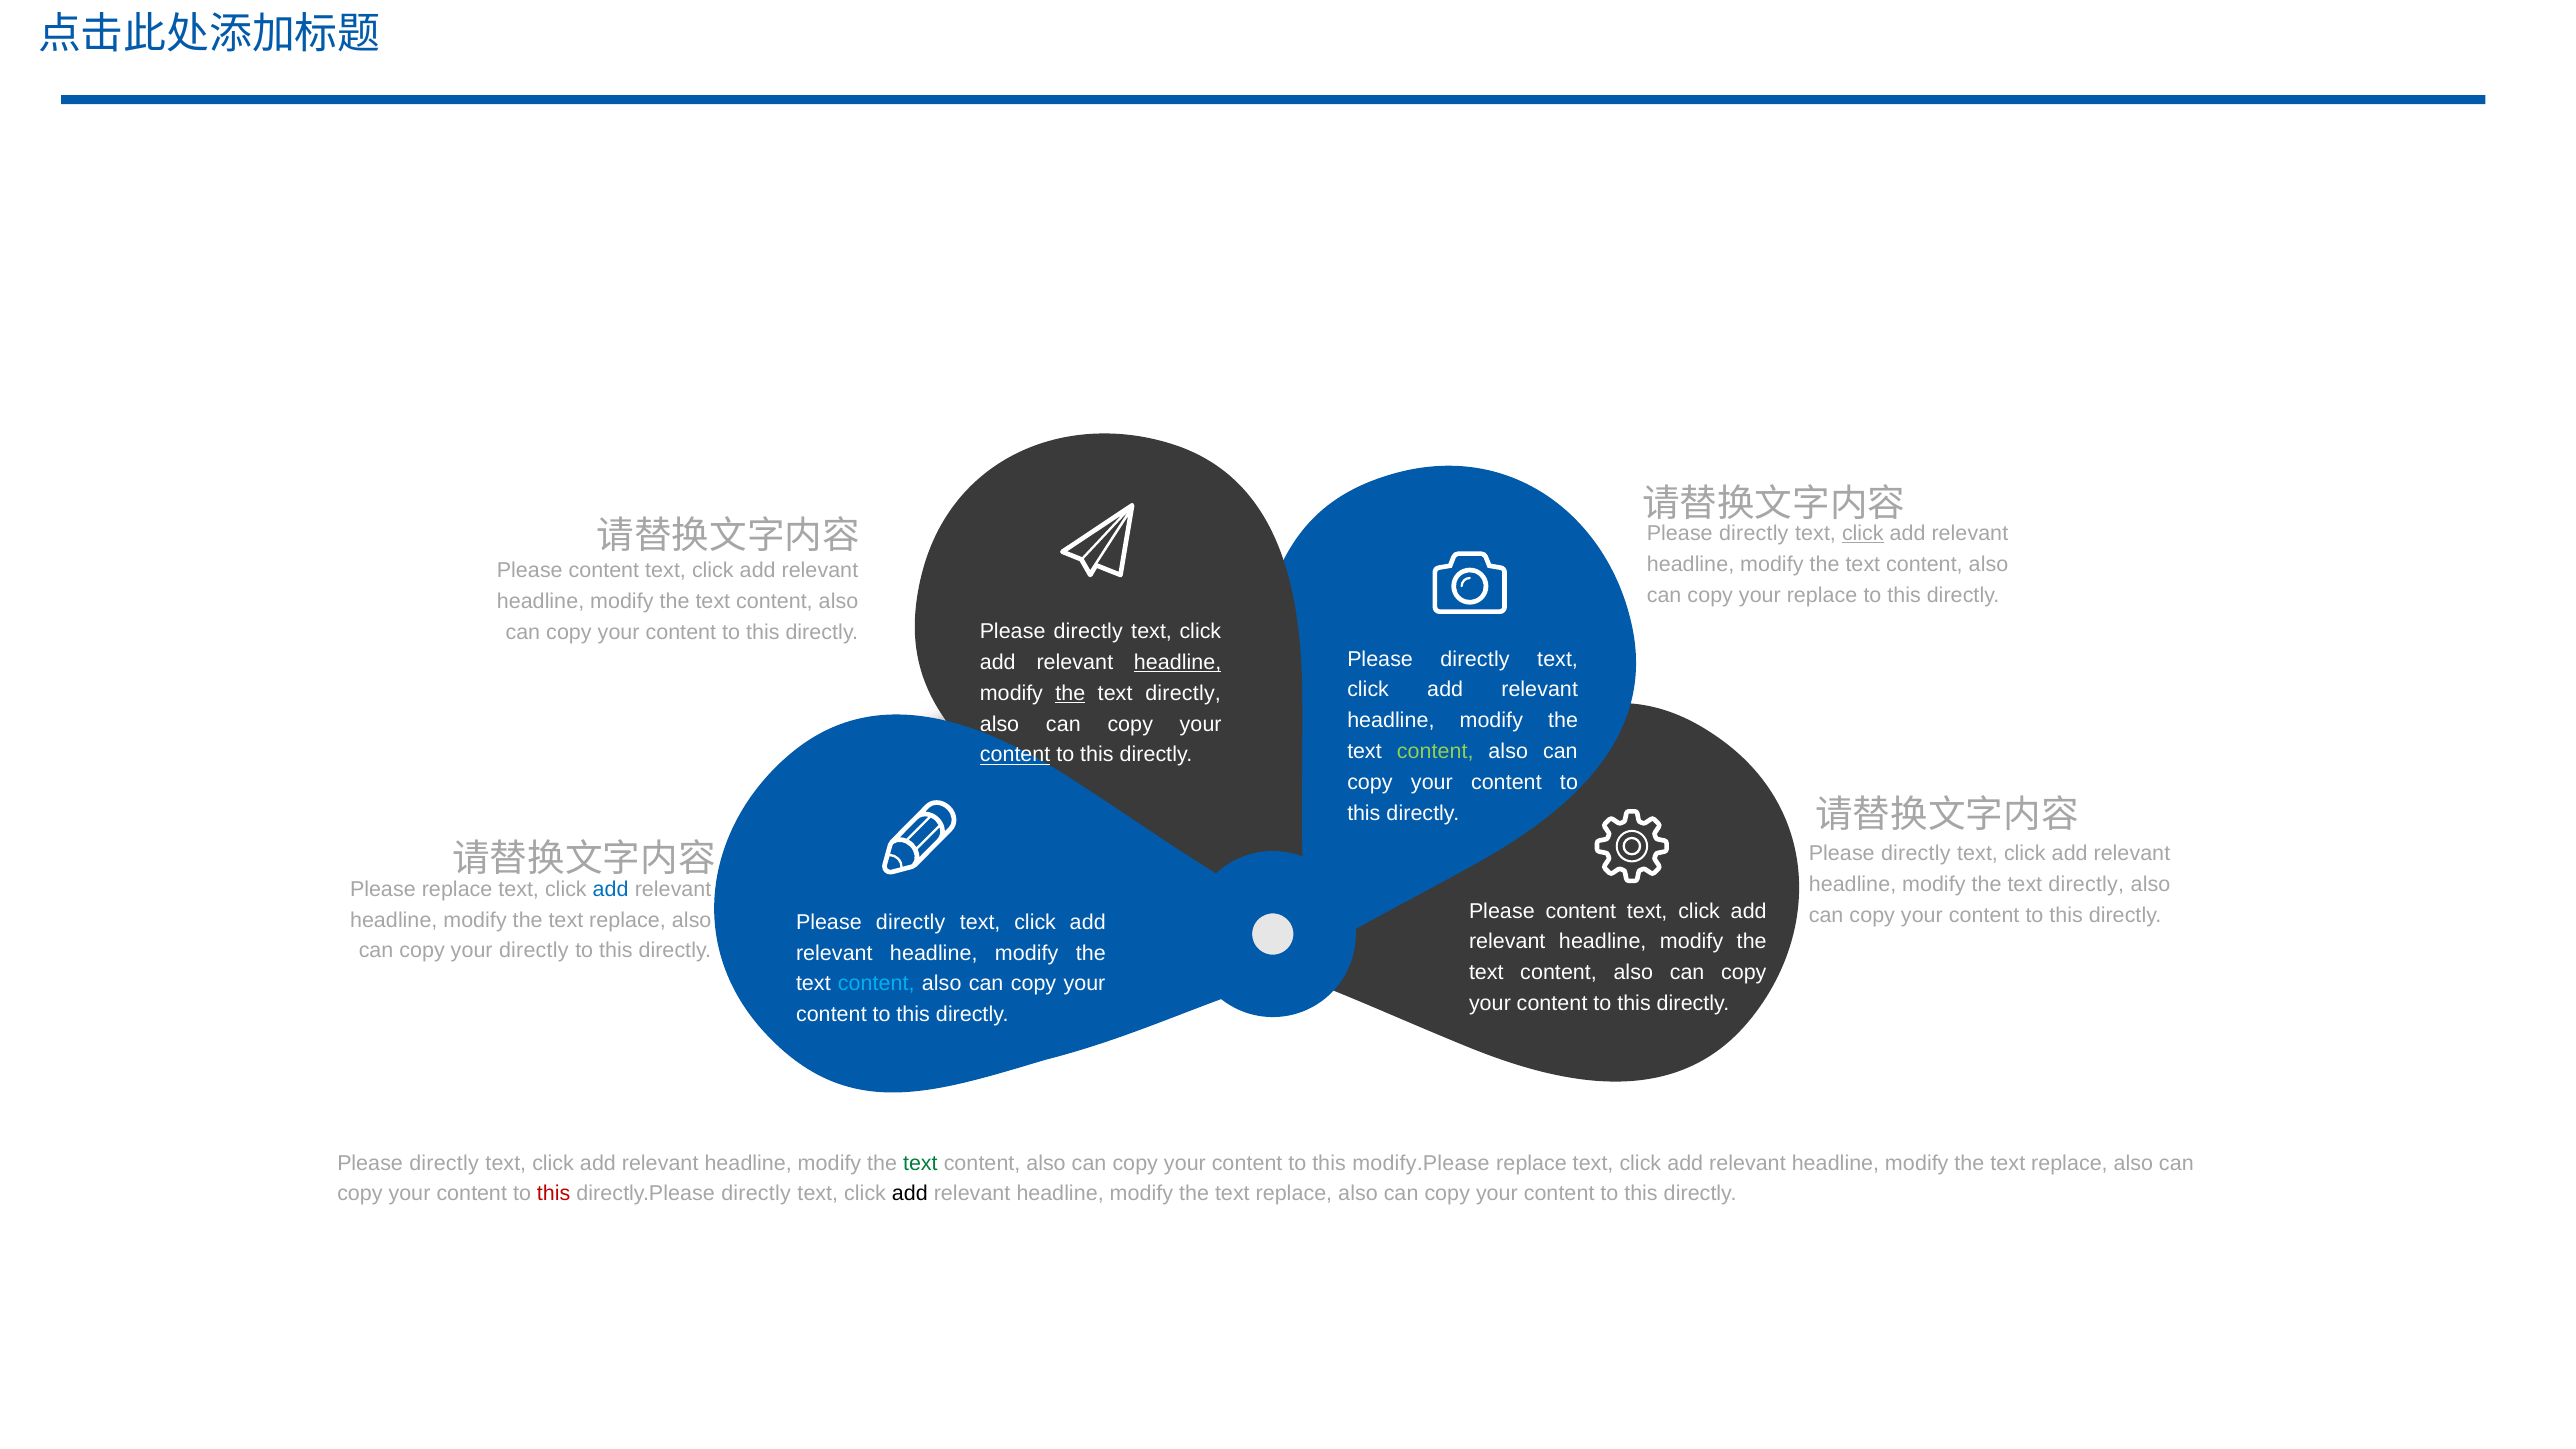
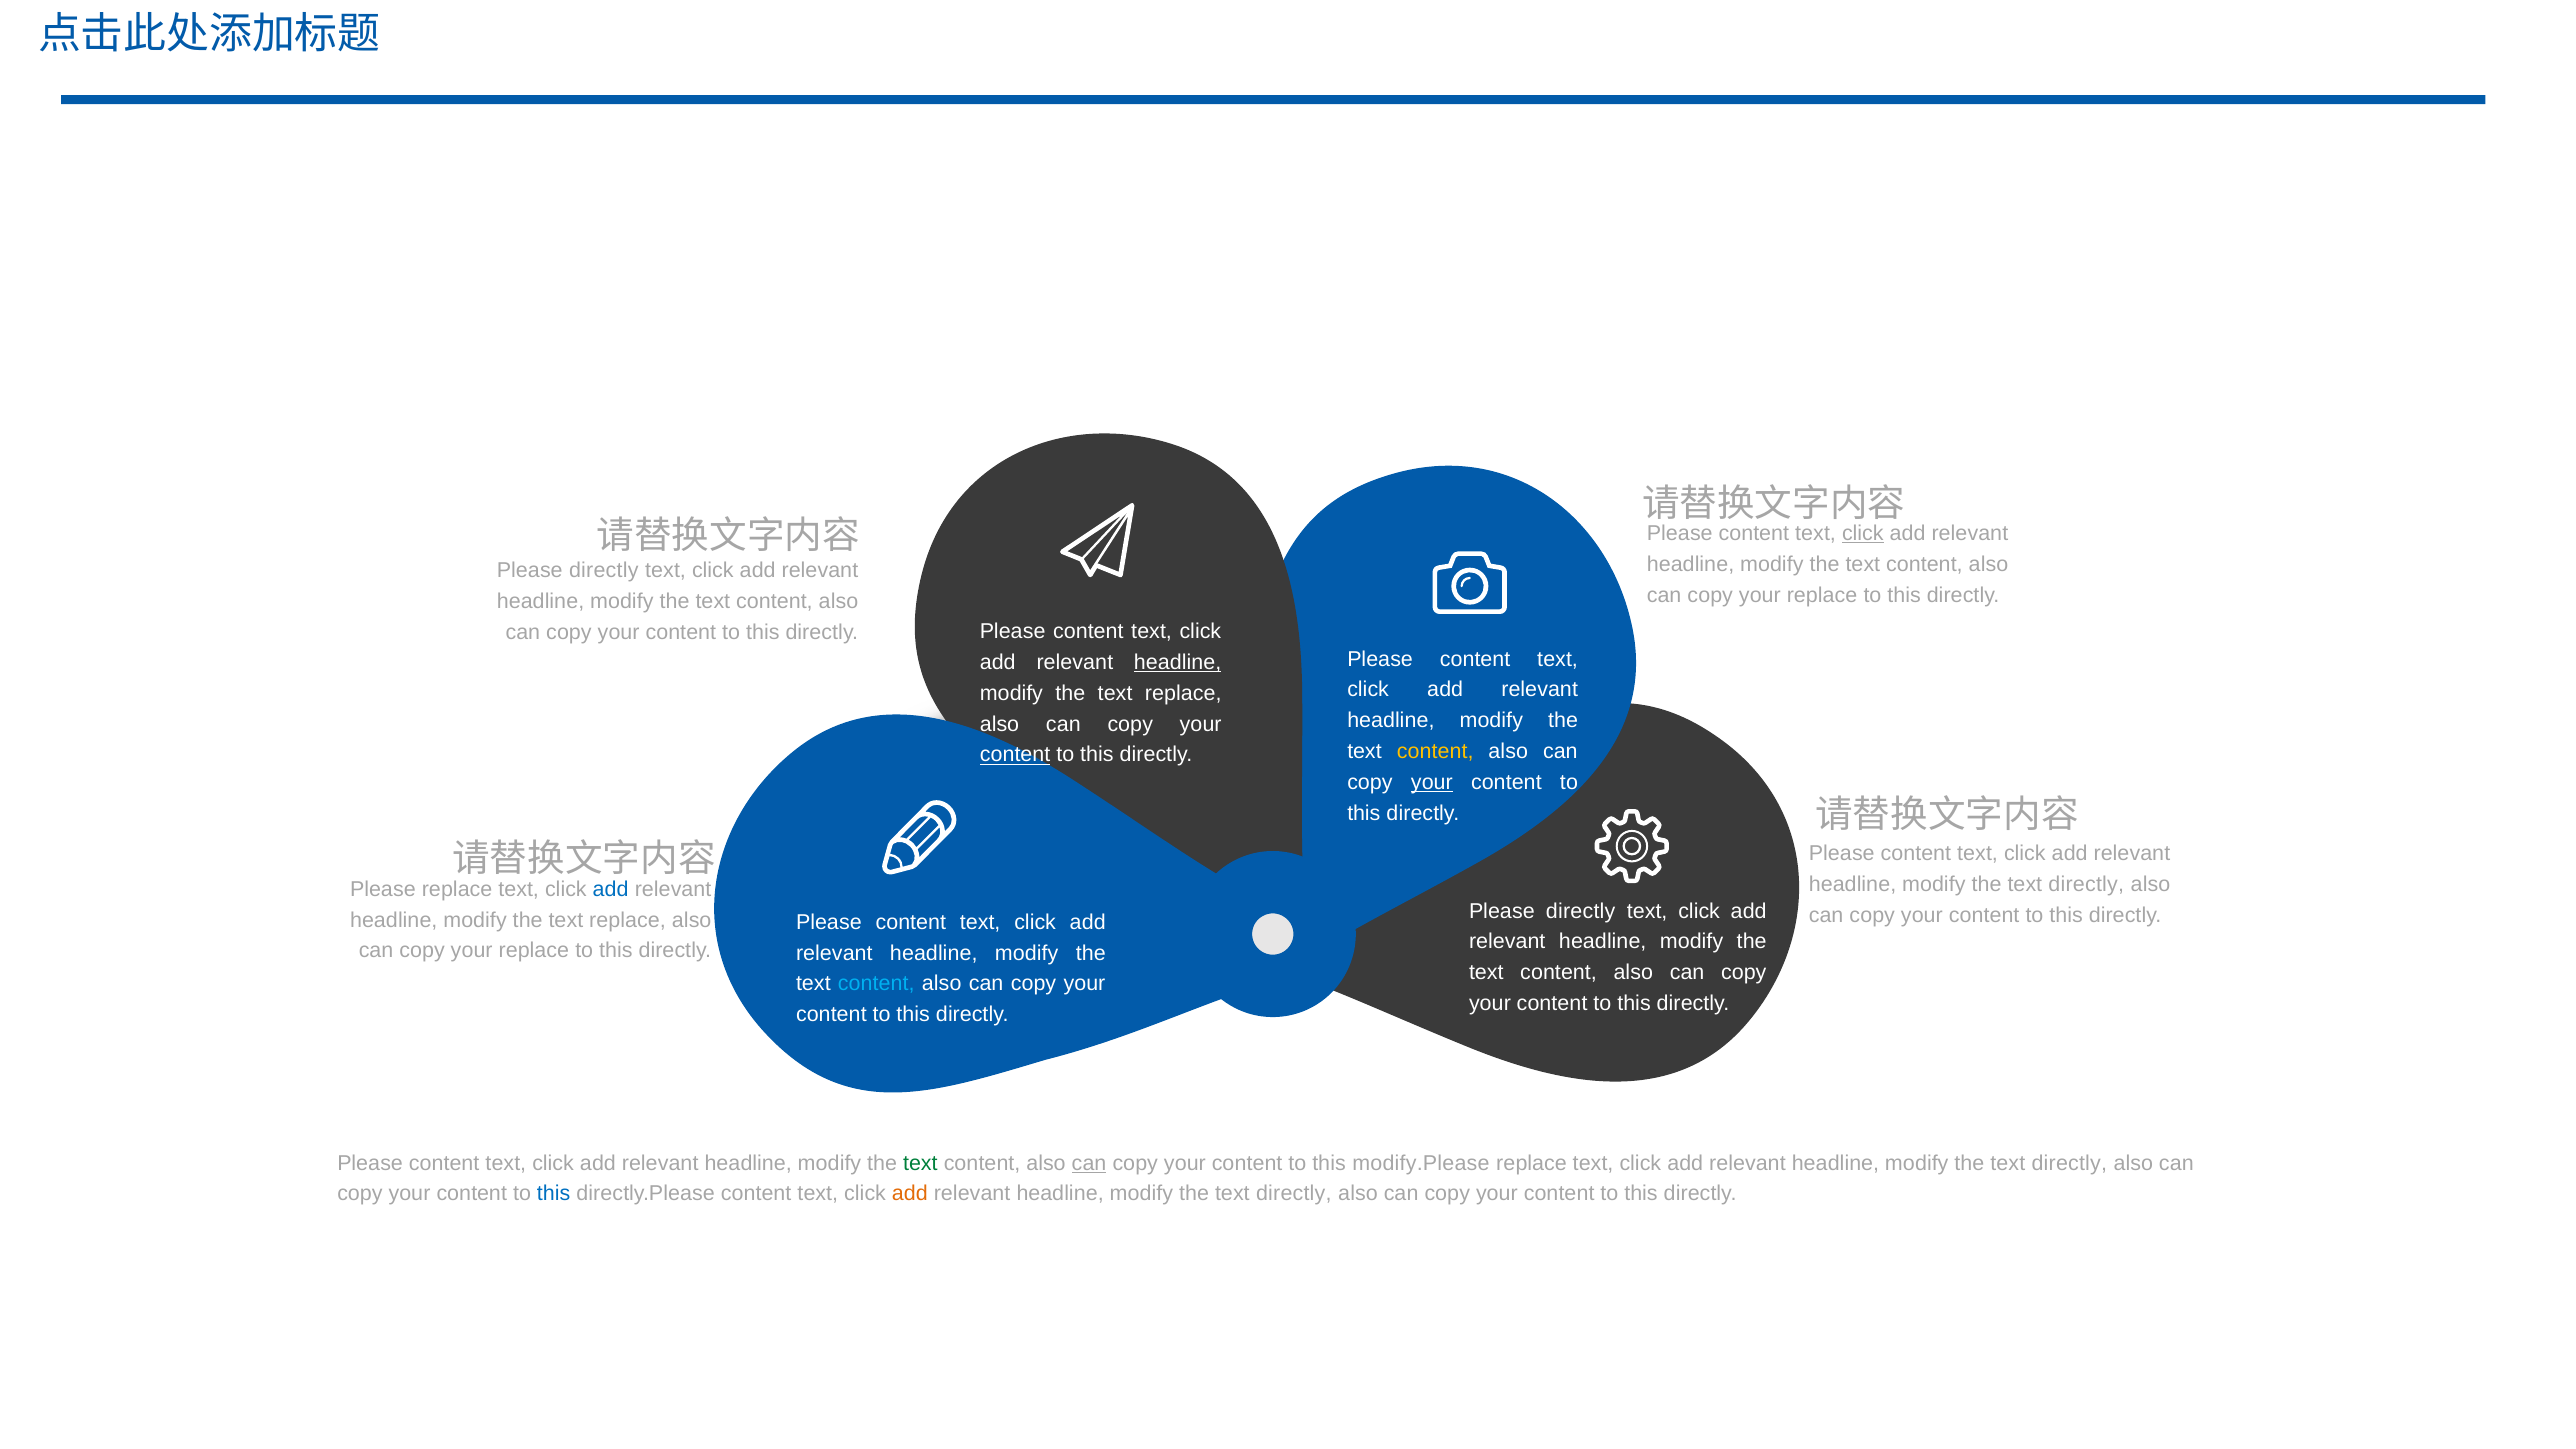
directly: directly -> content (1754, 533)
content: content -> directly (604, 571)
directly: directly -> content (1088, 632)
directly: directly -> content (1475, 659)
the underline: present -> none (1070, 693)
directly: directly -> replace (1183, 693)
content colour: light green -> yellow (1435, 751)
your underline: none -> present (1432, 782)
directly: directly -> content (1916, 853)
content: content -> directly (1581, 911)
directly: directly -> content (911, 922)
directly: directly -> replace (534, 951)
directly: directly -> content (444, 1163)
can underline: none -> present (1089, 1163)
replace: replace -> directly (2069, 1163)
this colour: red -> blue (554, 1194)
directly.Please directly: directly -> content (756, 1194)
add colour: black -> orange (910, 1194)
replace: replace -> directly (1294, 1194)
